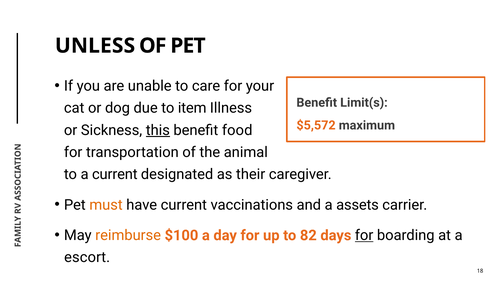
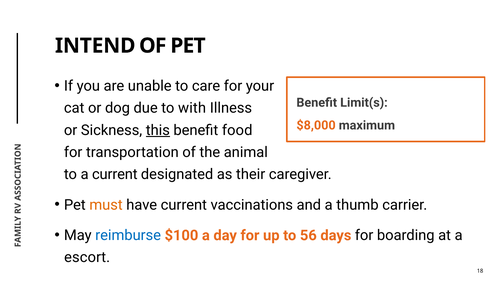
UNLESS: UNLESS -> INTEND (95, 46)
item: item -> with (192, 108)
$5,572: $5,572 -> $8,000 (316, 125)
assets: assets -> thumb (357, 204)
reimburse colour: orange -> blue (128, 235)
82: 82 -> 56 (308, 235)
for underline: present -> none (364, 235)
